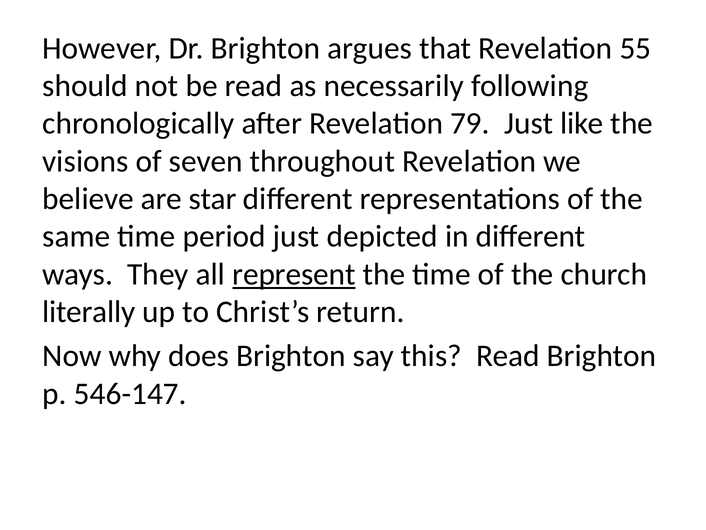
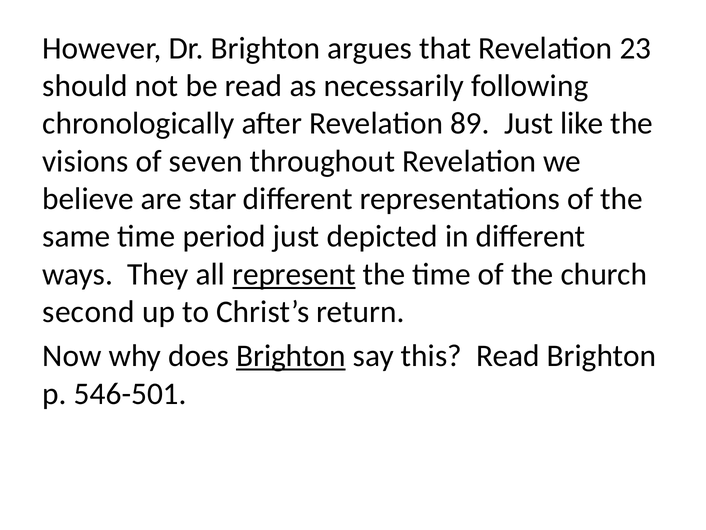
55: 55 -> 23 (635, 48)
79: 79 -> 89 (470, 123)
literally: literally -> second (89, 312)
Brighton underline: none -> present (291, 356)
546-147: 546-147 -> 546-501 (130, 393)
